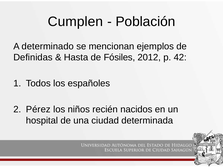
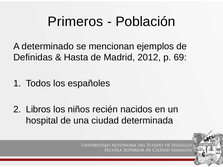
Cumplen: Cumplen -> Primeros (75, 22)
Fósiles: Fósiles -> Madrid (119, 58)
42: 42 -> 69 (180, 58)
Pérez: Pérez -> Libros (38, 110)
